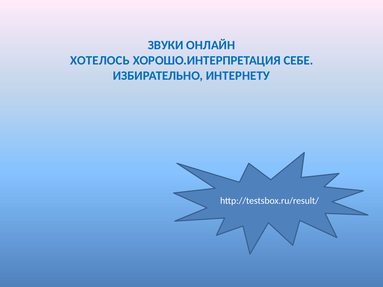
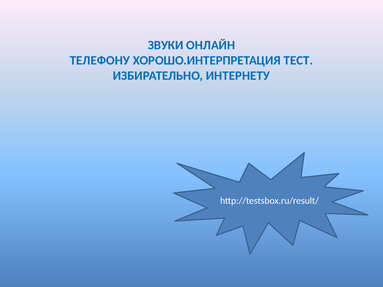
ХОТЕЛОСЬ: ХОТЕЛОСЬ -> ТЕЛЕФОНУ (100, 61)
СЕБЕ: СЕБЕ -> ТЕСТ (298, 61)
